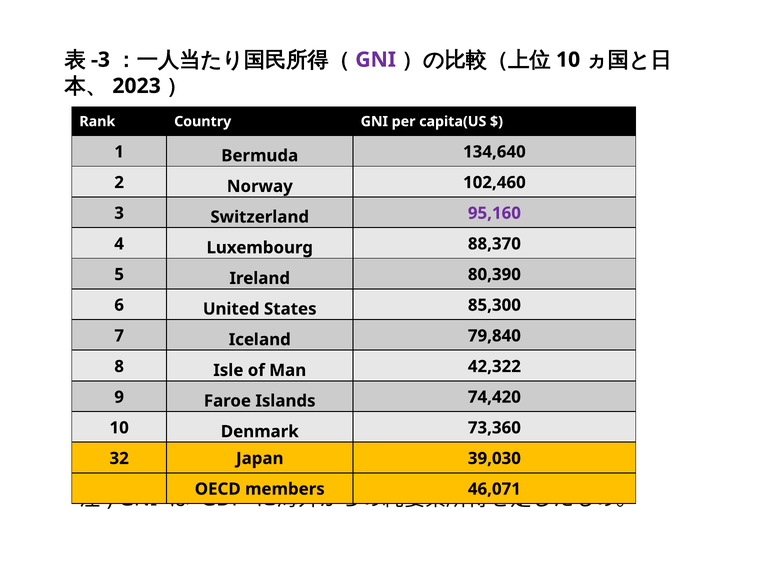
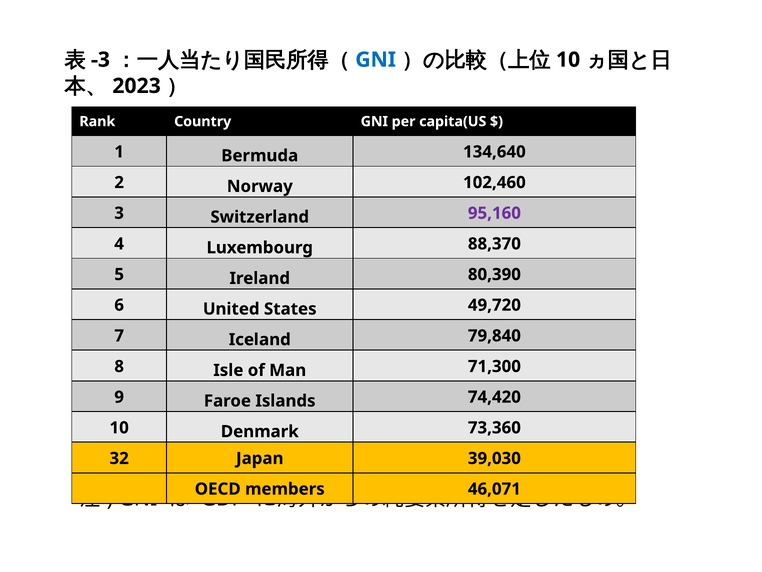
GNI colour: purple -> blue (376, 60)
85,300: 85,300 -> 49,720 (494, 305)
42,322: 42,322 -> 71,300 (494, 366)
